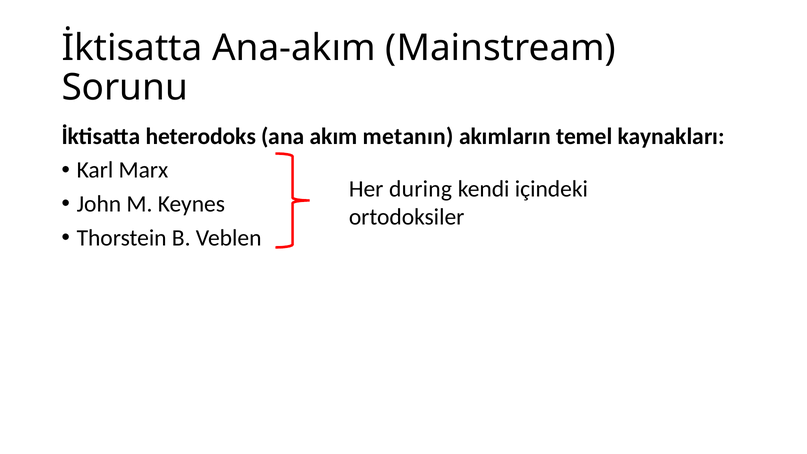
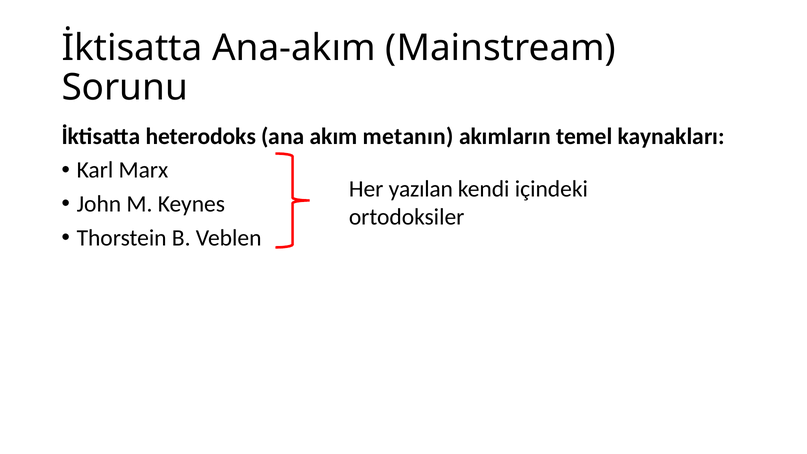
during: during -> yazılan (421, 189)
